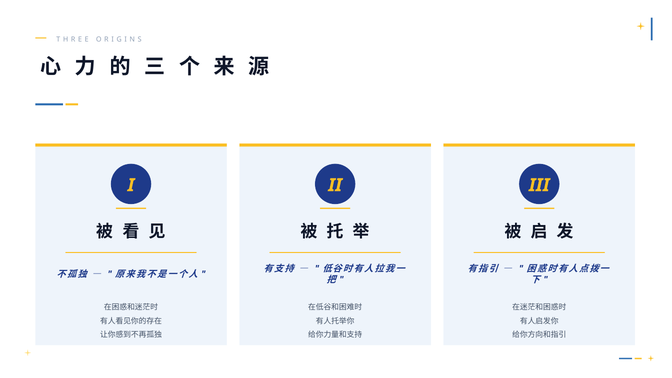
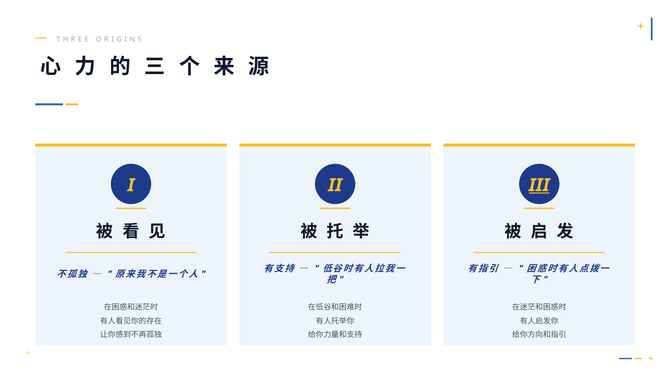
III underline: none -> present (539, 185)
